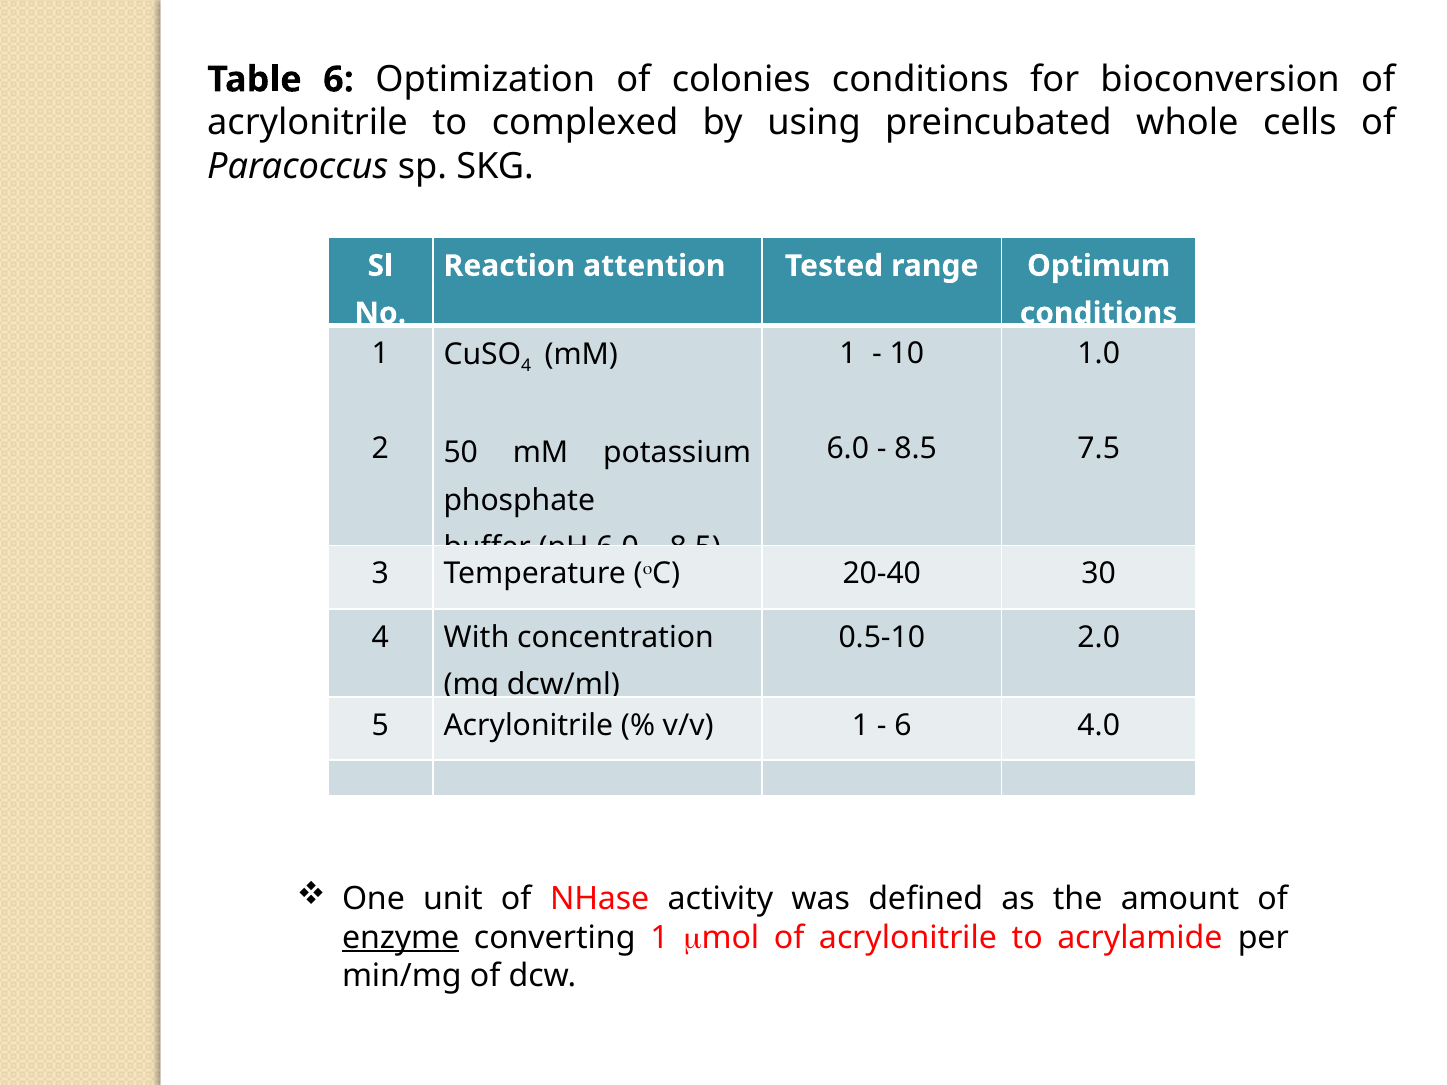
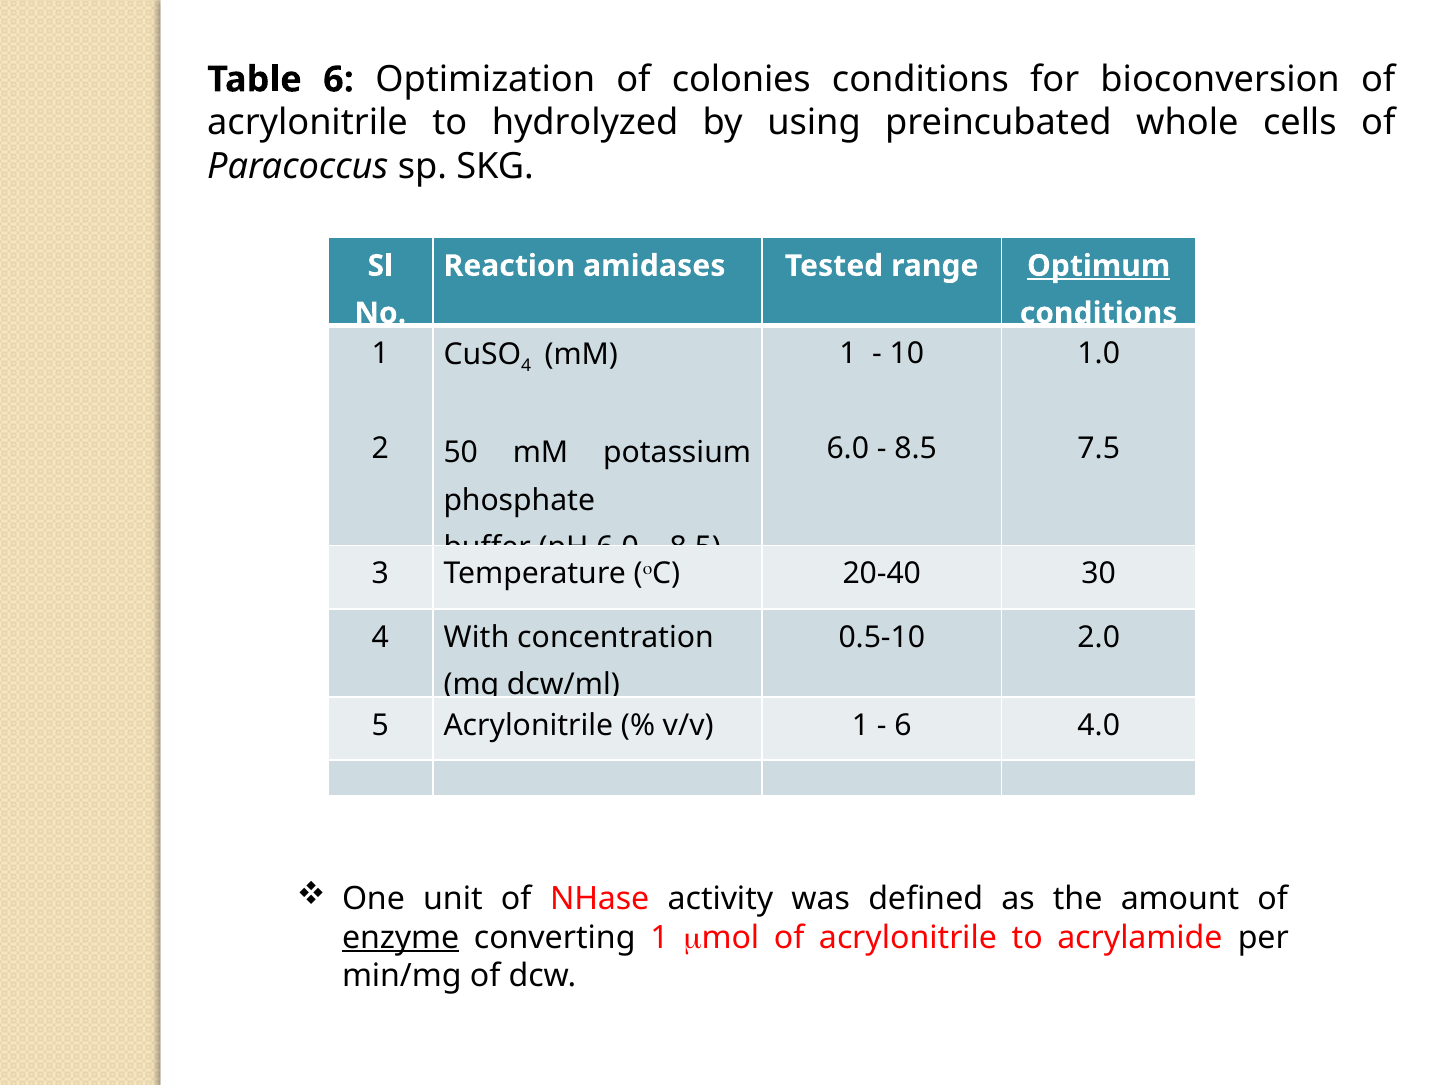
complexed: complexed -> hydrolyzed (585, 123)
attention: attention -> amidases (654, 266)
Optimum underline: none -> present (1099, 266)
